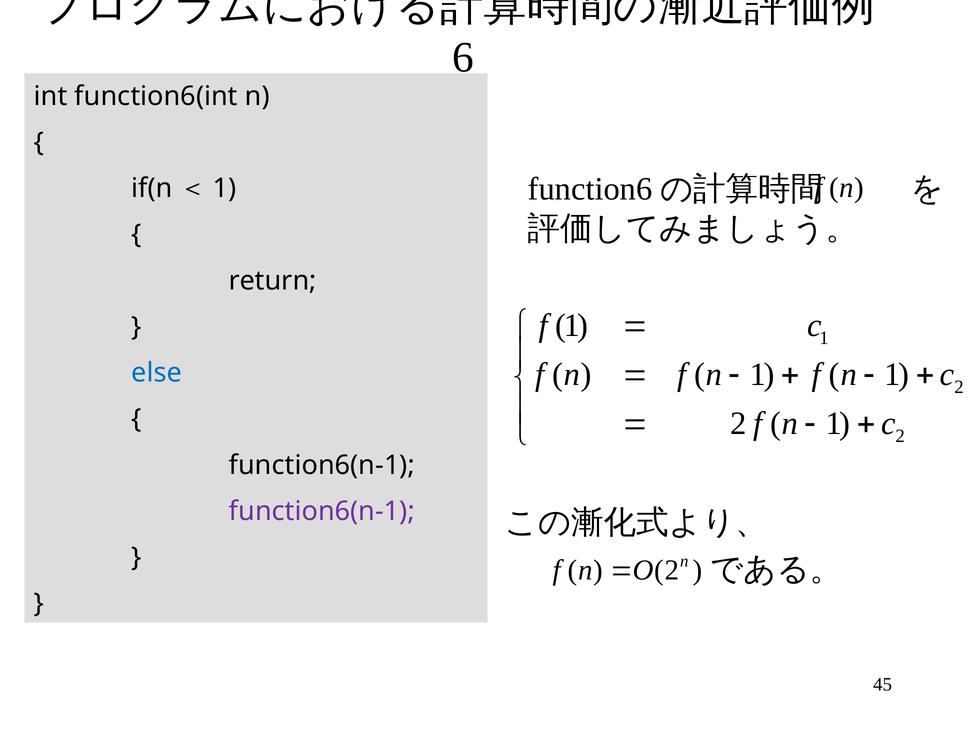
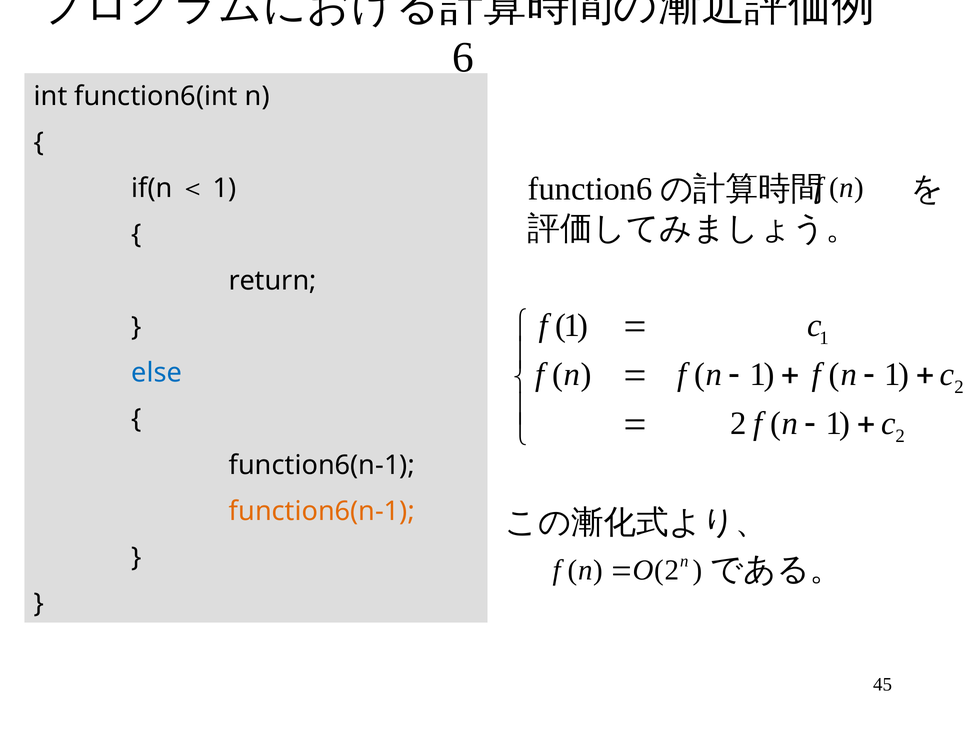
function6(n-1 colour: purple -> orange (322, 511)
